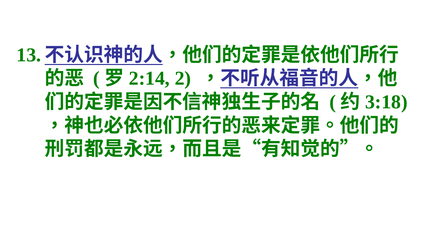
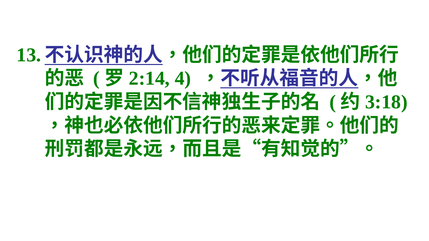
2: 2 -> 4 (183, 79)
